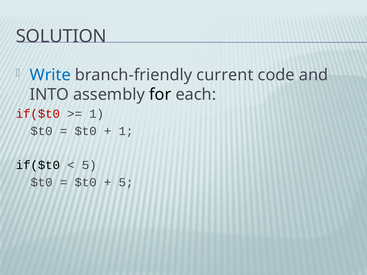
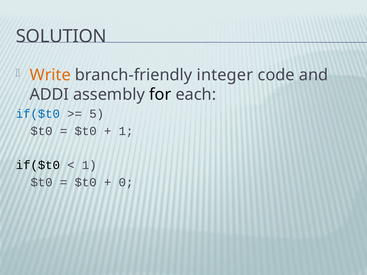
Write colour: blue -> orange (50, 75)
current: current -> integer (225, 75)
INTO: INTO -> ADDI (49, 95)
if($t0 colour: red -> blue (38, 114)
1: 1 -> 5 (97, 114)
5: 5 -> 1 (89, 165)
5: 5 -> 0 (126, 182)
